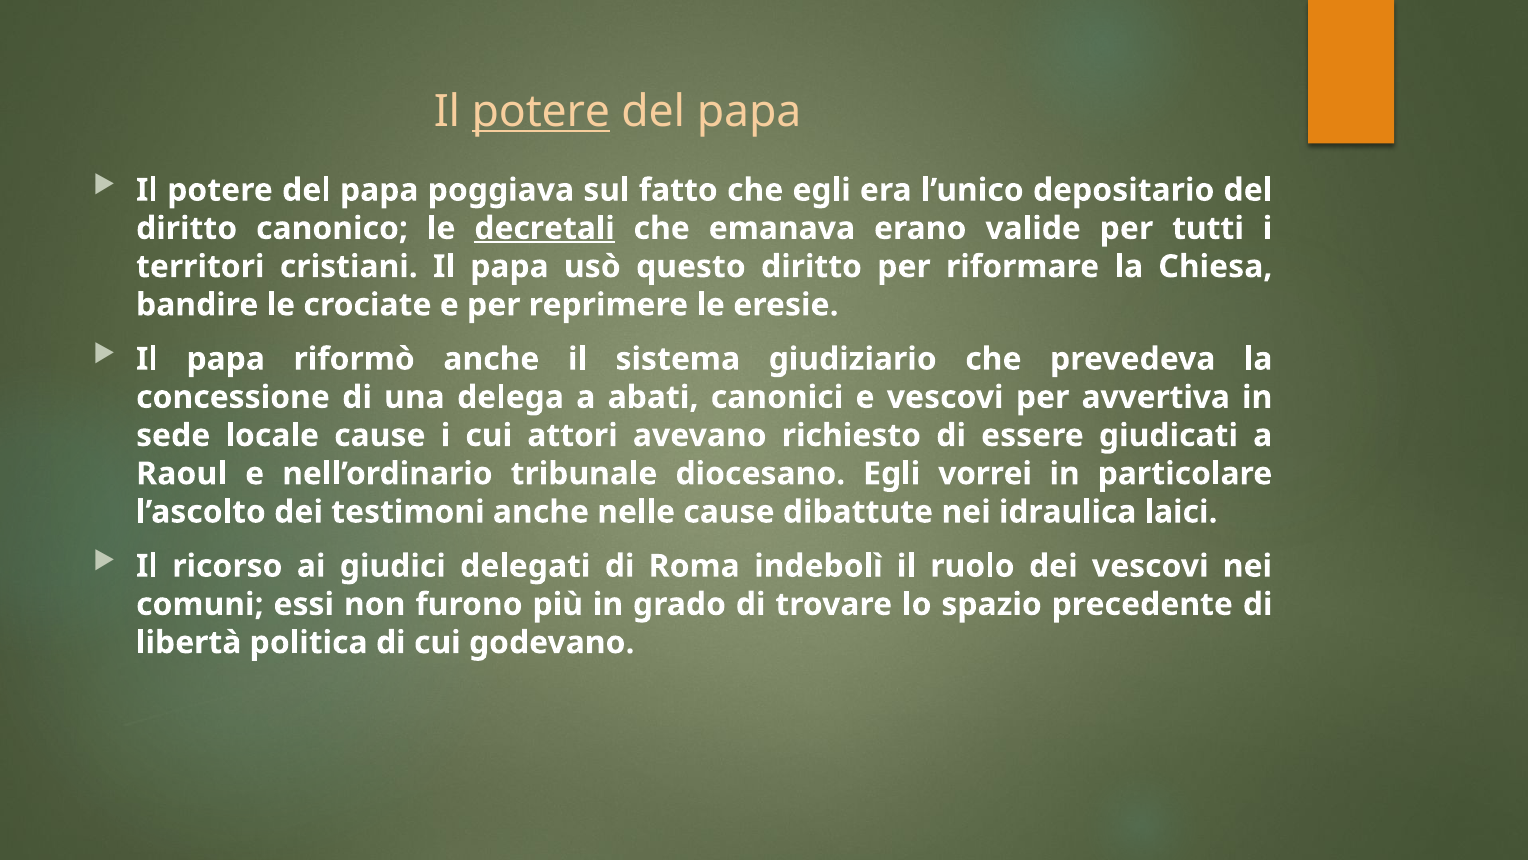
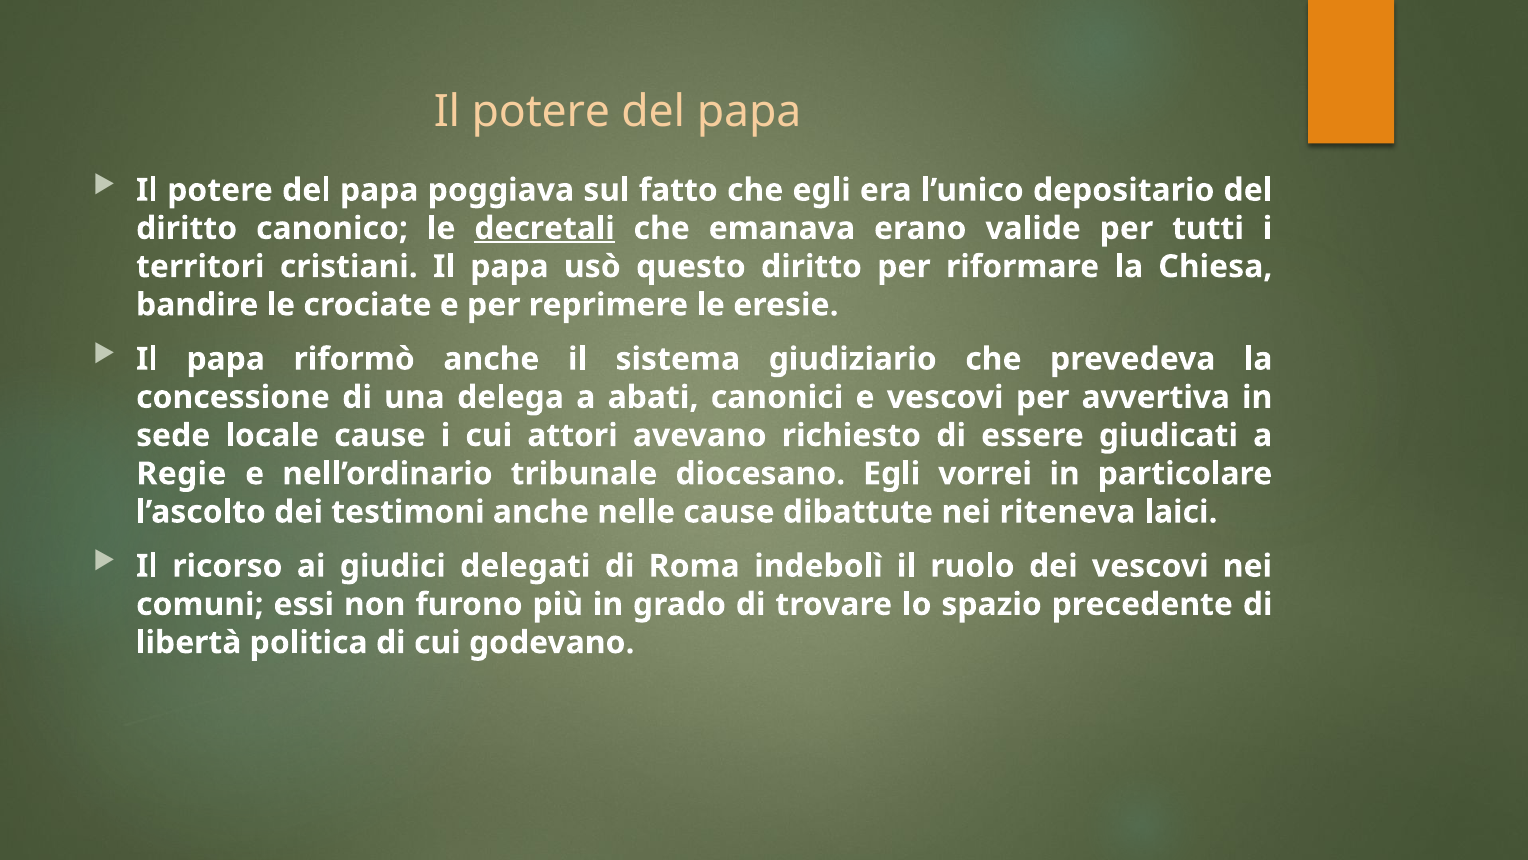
potere underline: present -> none (541, 112)
Raoul: Raoul -> Regie (181, 474)
idraulica: idraulica -> riteneva (1067, 512)
